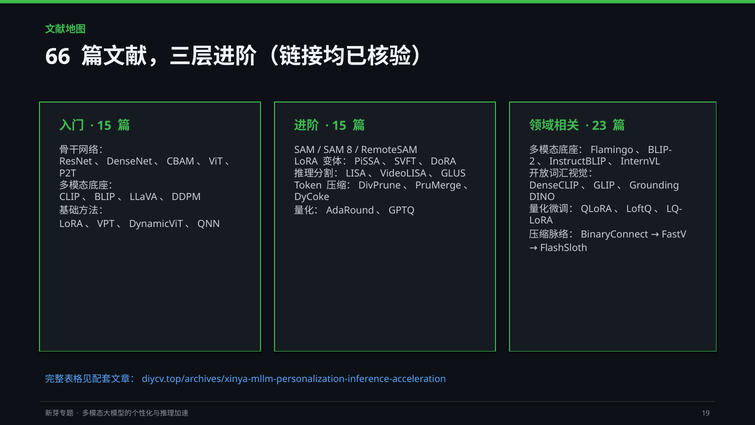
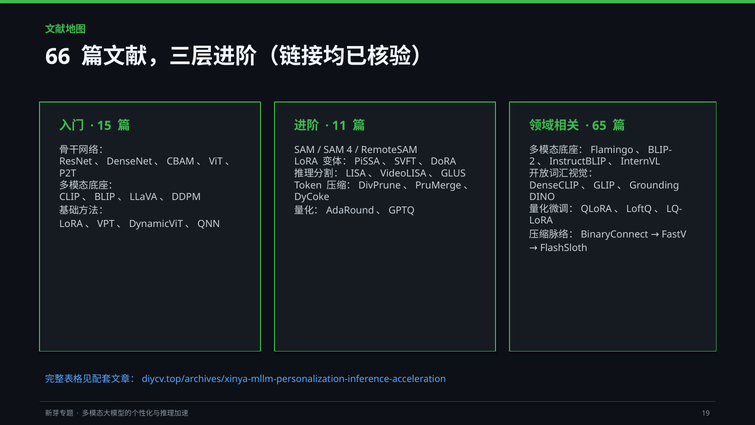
15: 15 -> 11 (339, 126)
23: 23 -> 65 (599, 126)
8: 8 -> 4 (350, 150)
